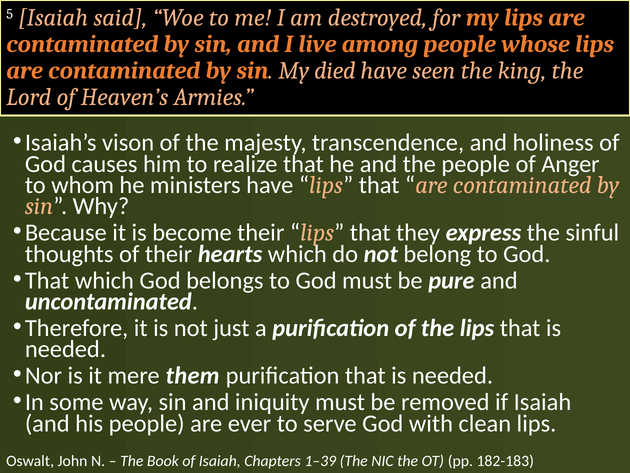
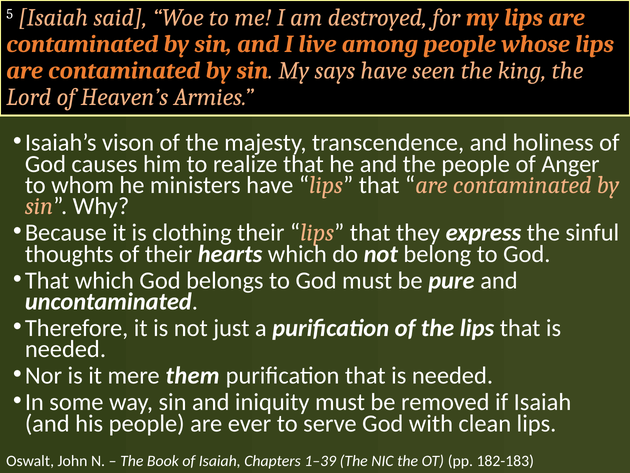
died: died -> says (335, 71)
become: become -> clothing (192, 233)
